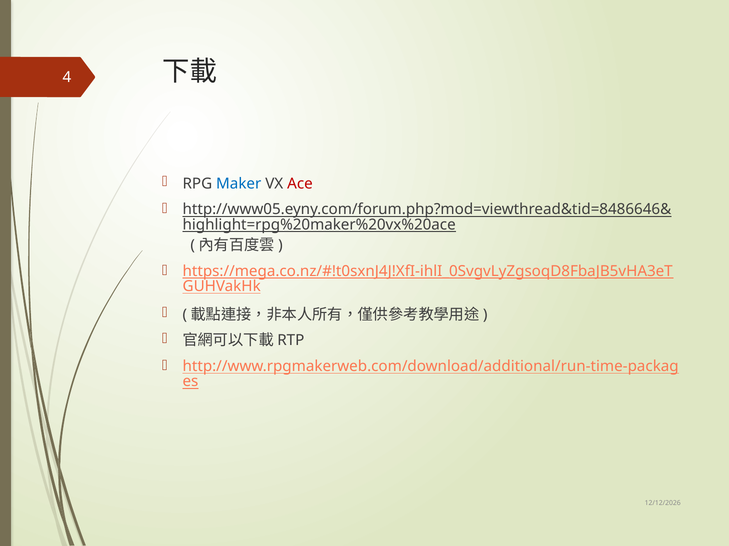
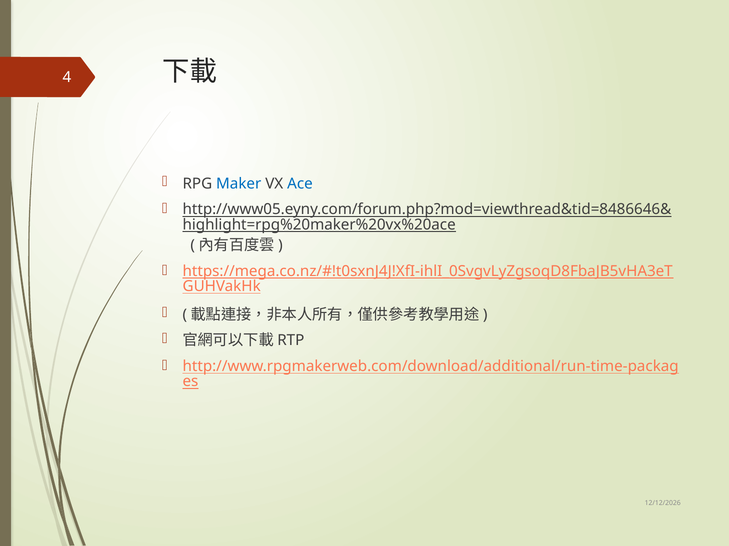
Ace colour: red -> blue (300, 184)
